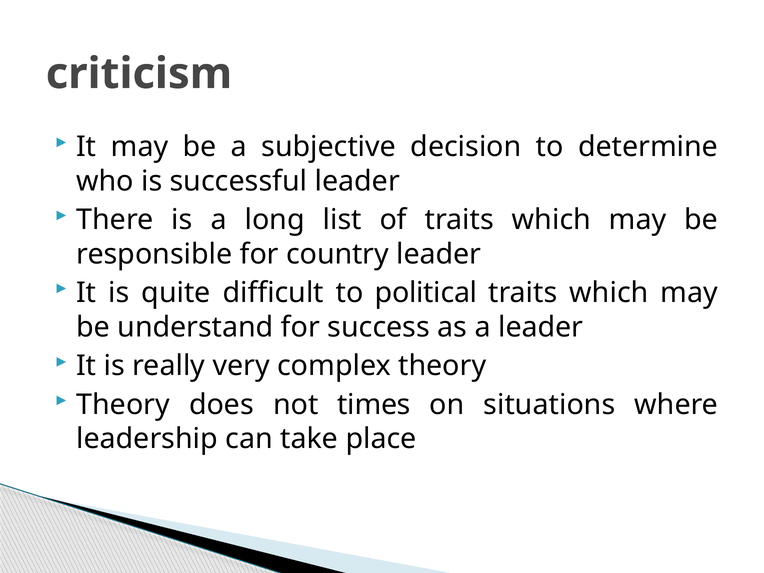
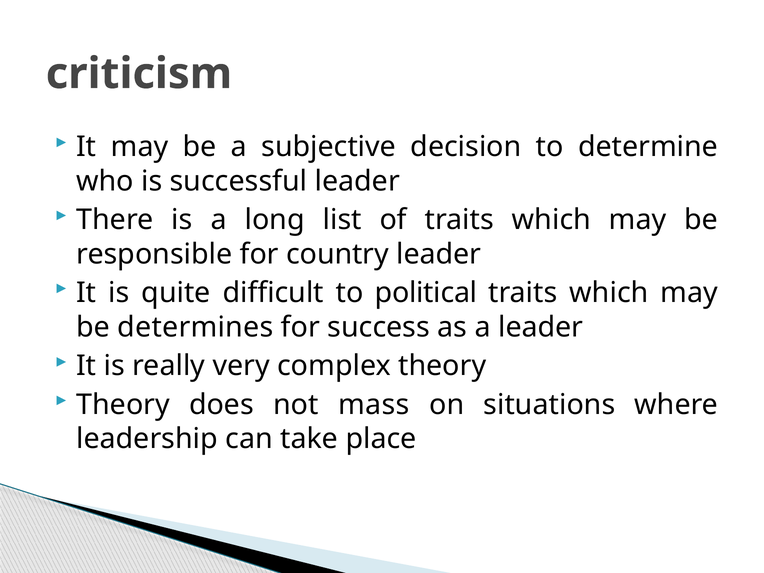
understand: understand -> determines (195, 327)
times: times -> mass (374, 405)
